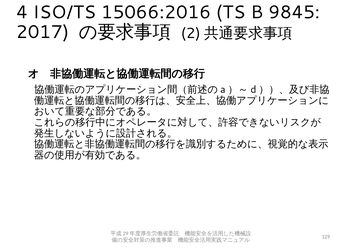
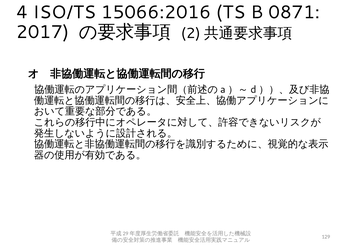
9845: 9845 -> 0871 (294, 12)
